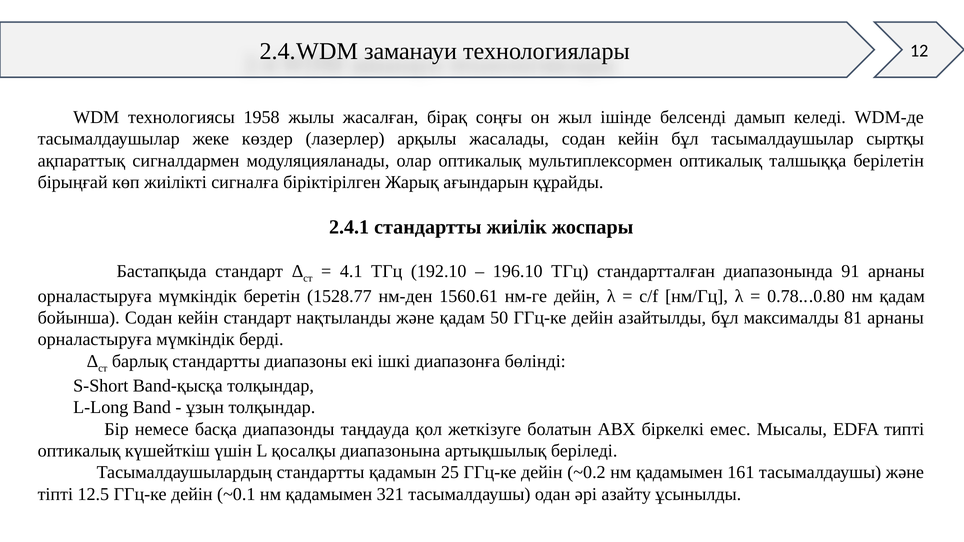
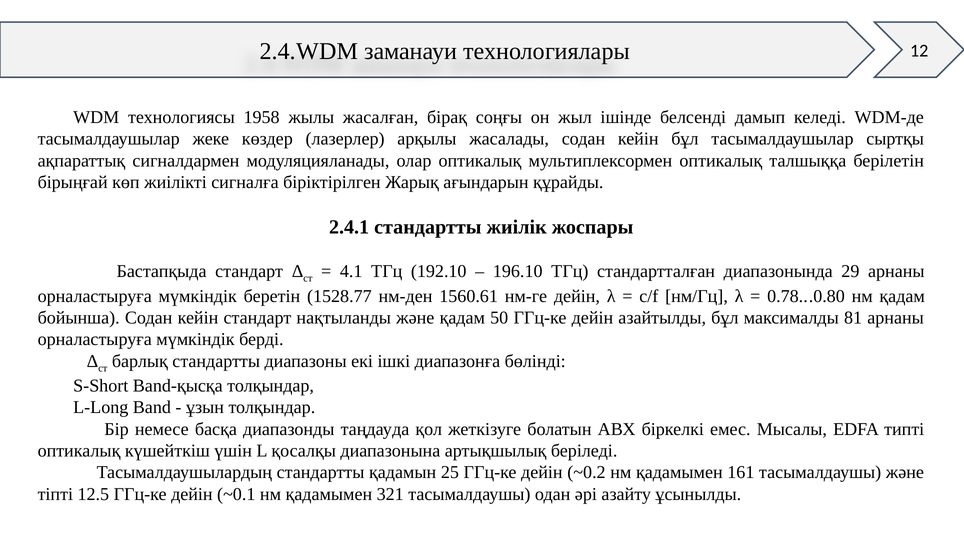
91: 91 -> 29 (850, 272)
